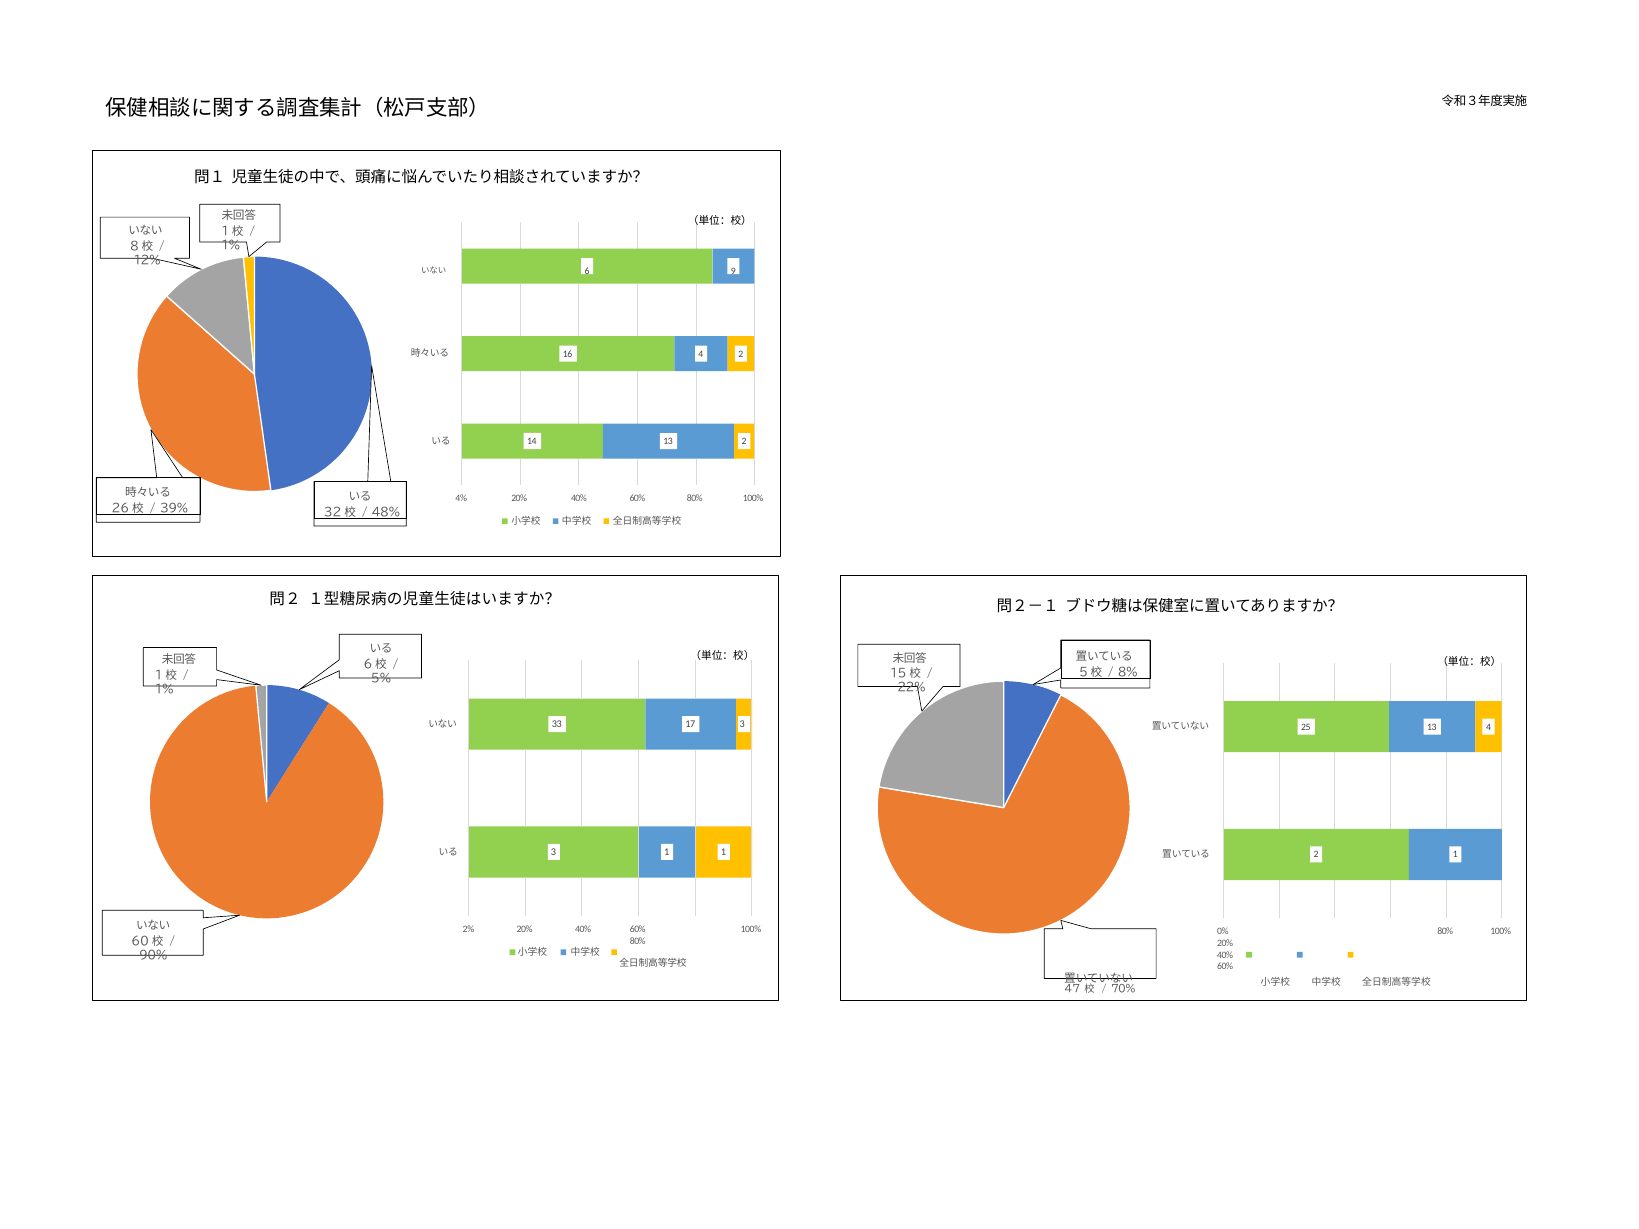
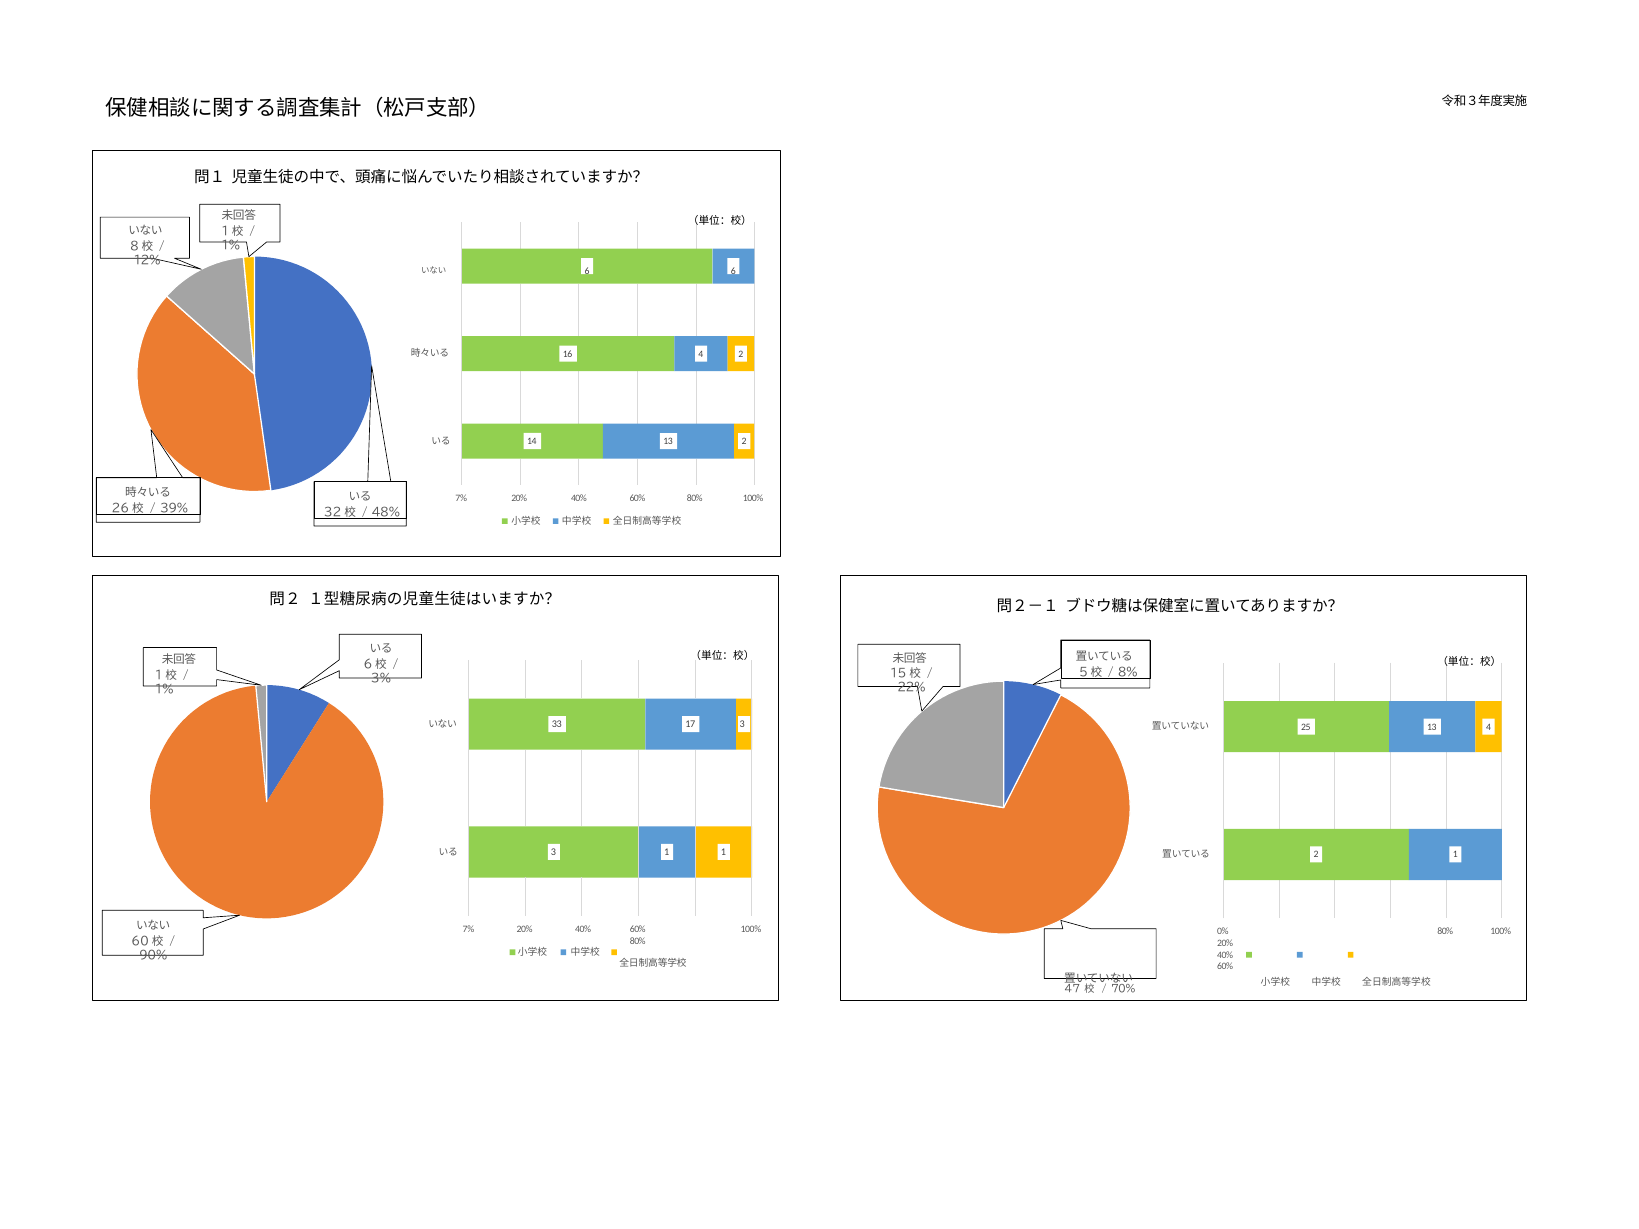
6 9: 9 -> 6 (733, 271)
4%: 4% -> 7% (461, 498)
5%: 5% -> 3% (381, 679)
2%: 2% -> 7% (468, 929)
